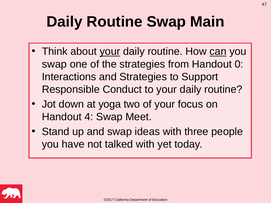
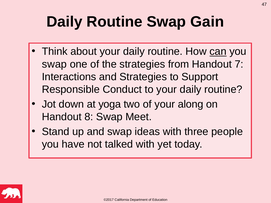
Main: Main -> Gain (207, 22)
your underline: present -> none (110, 52)
0: 0 -> 7 (239, 64)
focus: focus -> along (191, 104)
4: 4 -> 8 (89, 117)
